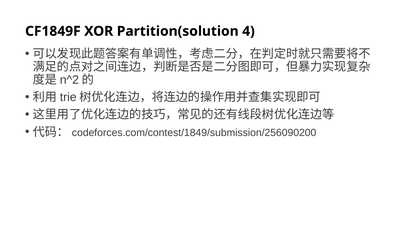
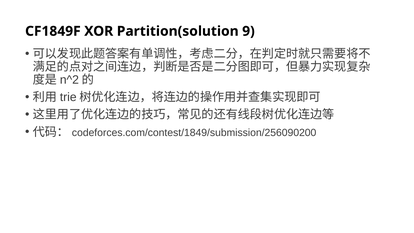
4: 4 -> 9 (248, 31)
